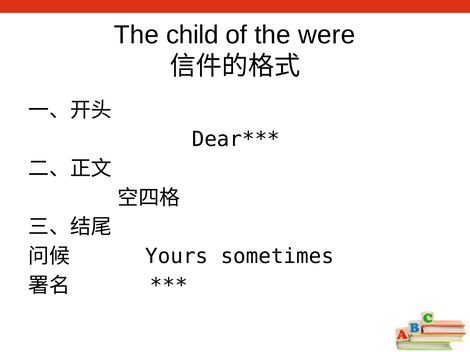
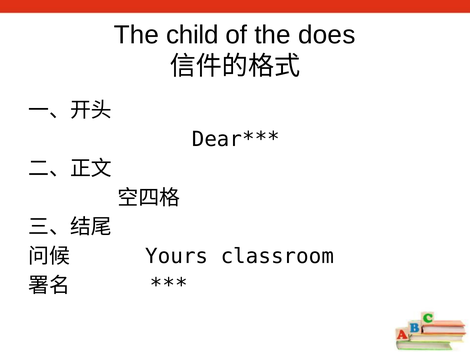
were: were -> does (327, 35)
sometimes: sometimes -> classroom (277, 257)
